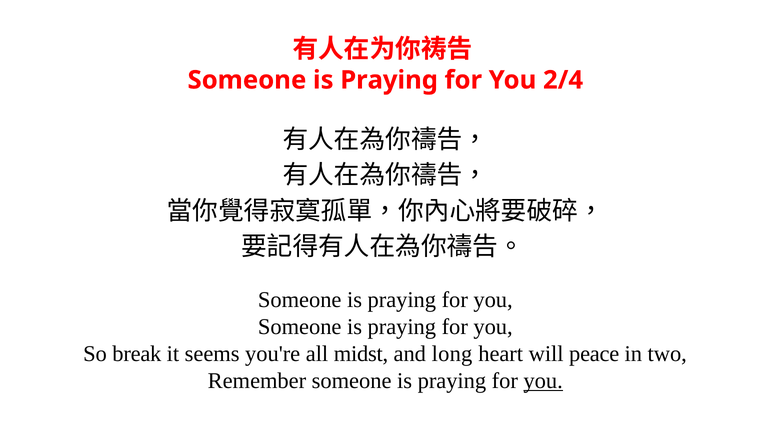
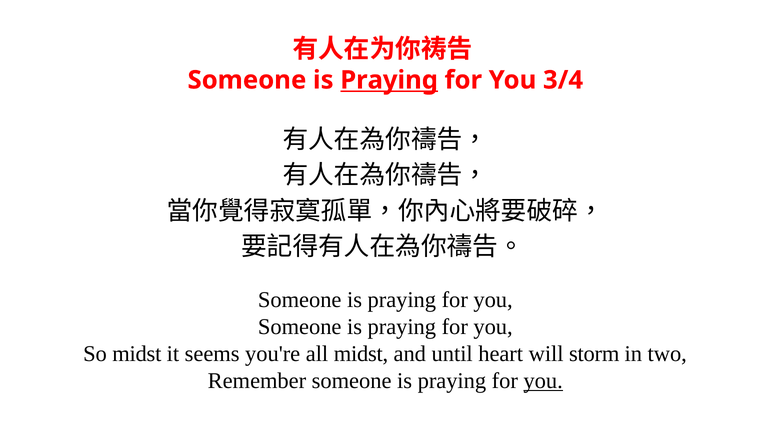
Praying underline: none -> present (389, 80)
2/4: 2/4 -> 3/4 (563, 80)
So break: break -> midst (137, 354)
long: long -> until (452, 354)
peace: peace -> storm (594, 354)
